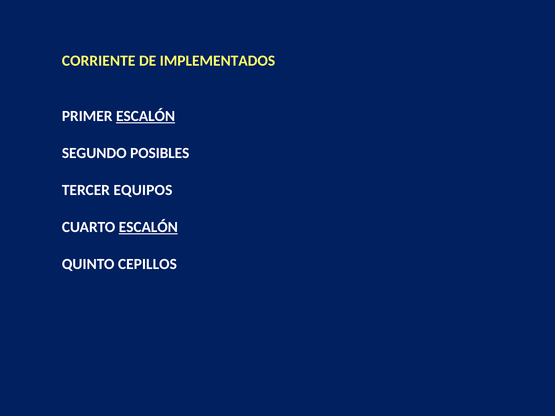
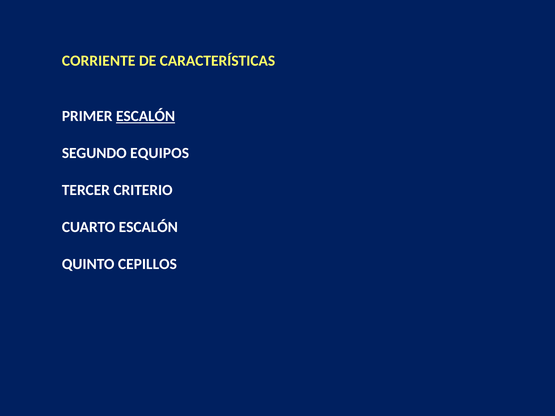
IMPLEMENTADOS: IMPLEMENTADOS -> CARACTERÍSTICAS (217, 61)
POSIBLES: POSIBLES -> EQUIPOS (160, 153)
EQUIPOS: EQUIPOS -> CRITERIO (143, 190)
ESCALÓN underline: present -> none (148, 227)
